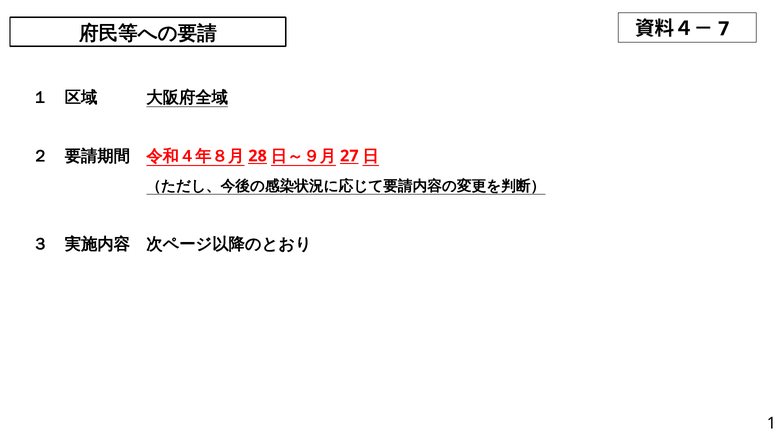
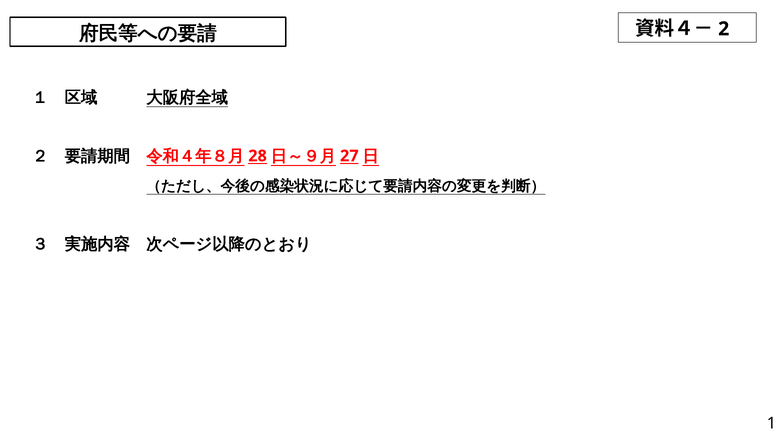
7: 7 -> 2 (724, 29)
